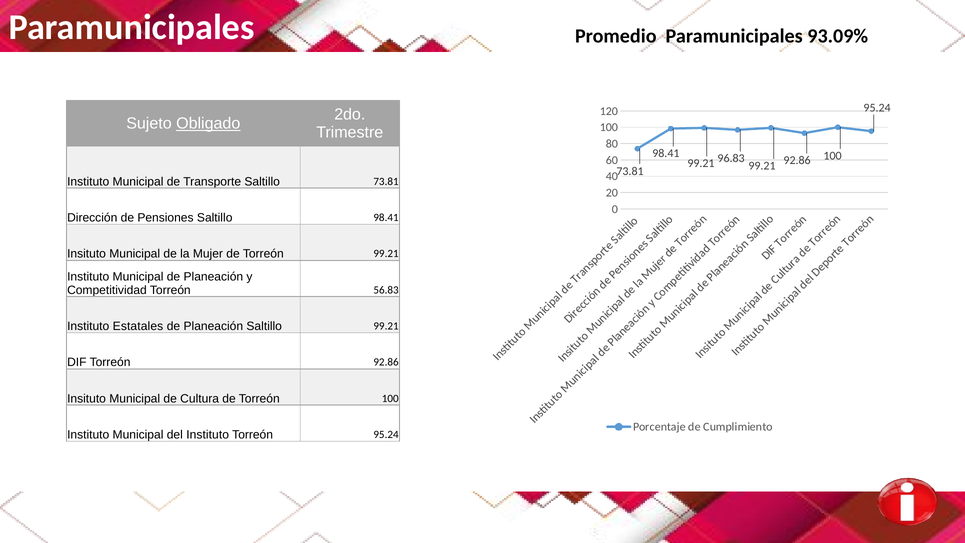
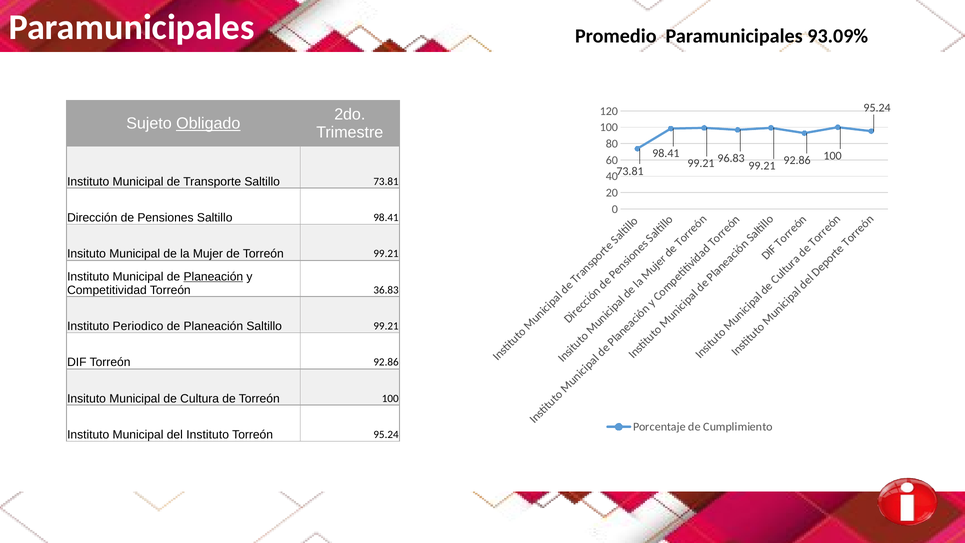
Planeación underline: none -> present (213, 276)
56.83: 56.83 -> 36.83 (386, 290)
Estatales: Estatales -> Periodico (138, 326)
